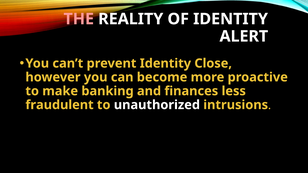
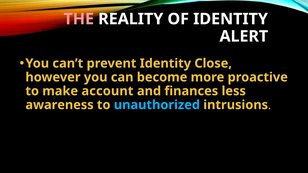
banking: banking -> account (107, 91)
fraudulent: fraudulent -> awareness (60, 105)
unauthorized colour: white -> light blue (157, 105)
